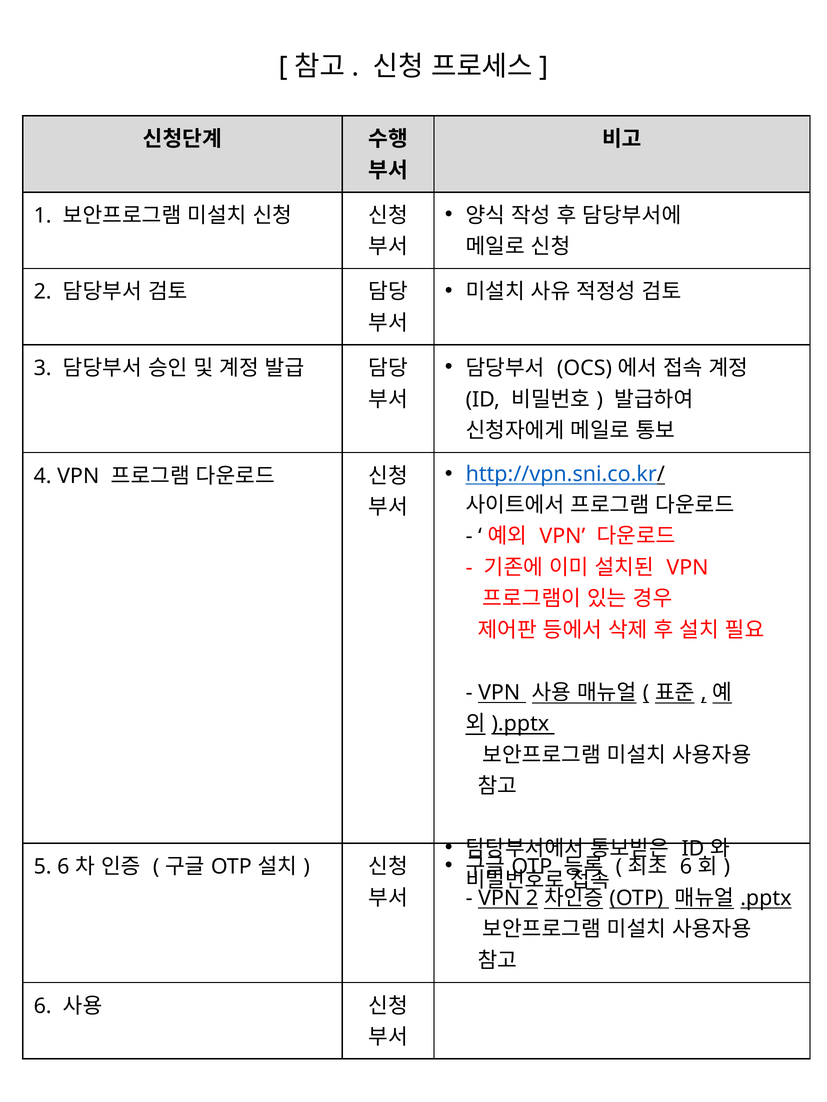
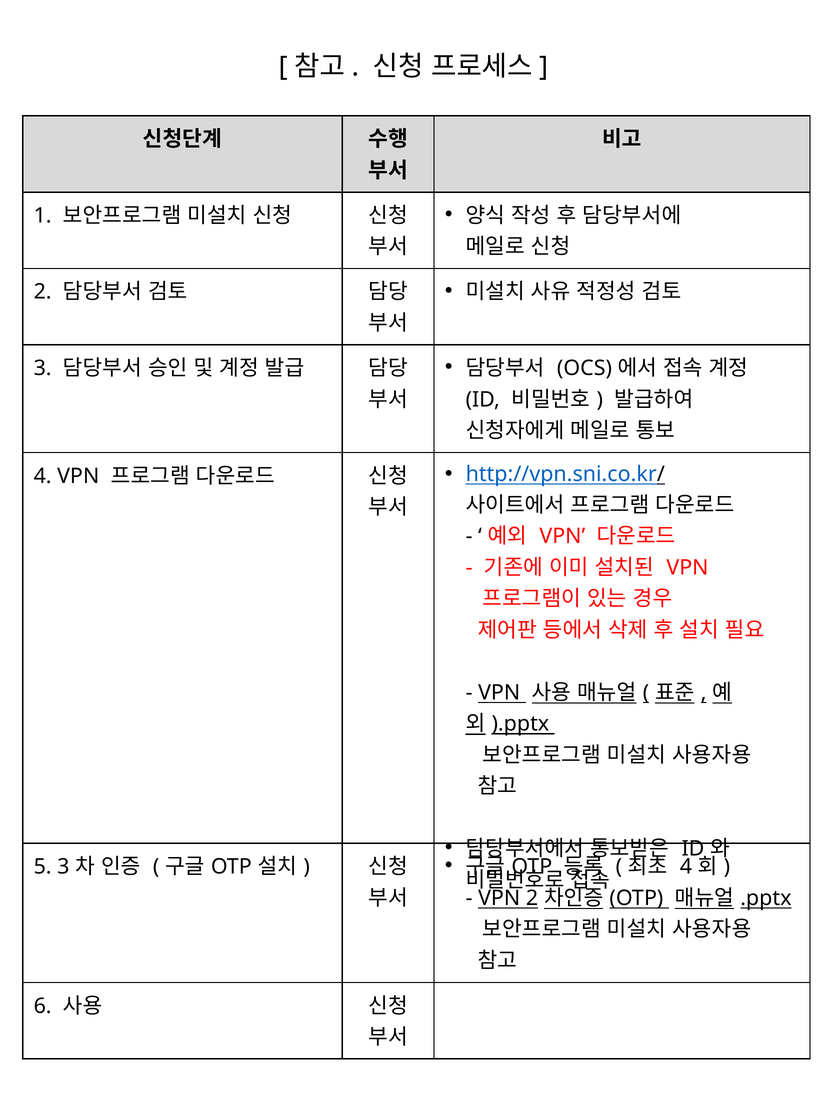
6: 6 -> 4 (686, 867)
5 6: 6 -> 3 (63, 867)
